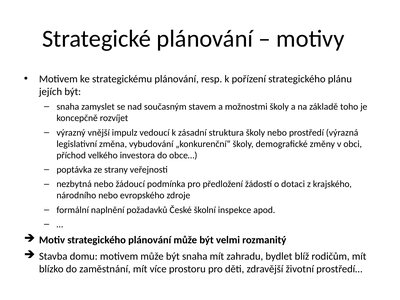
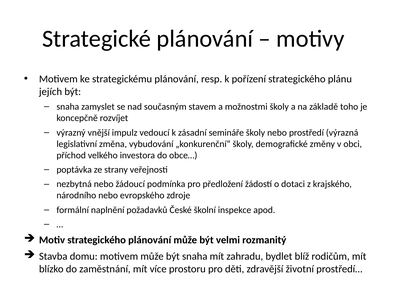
struktura: struktura -> semináře (226, 133)
